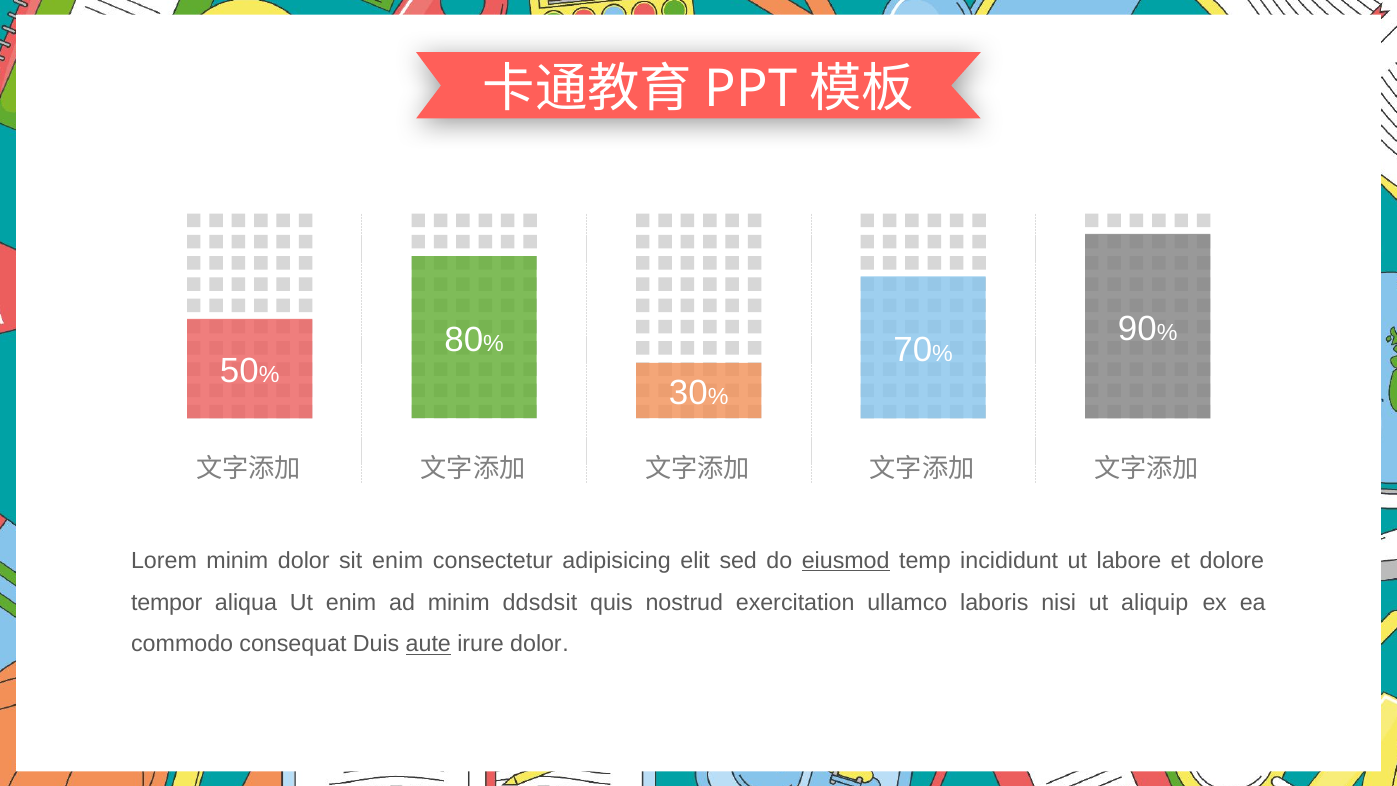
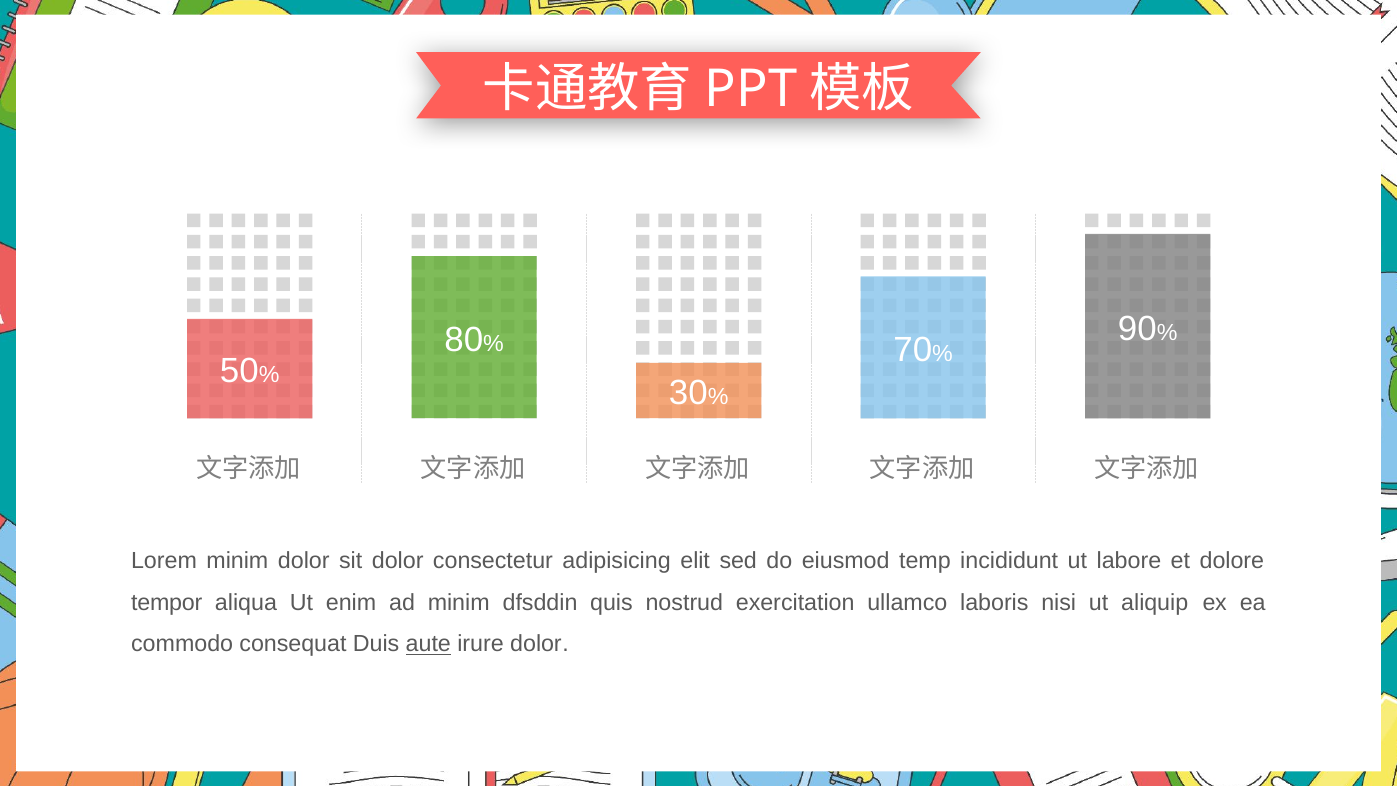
sit enim: enim -> dolor (398, 560)
eiusmod underline: present -> none (846, 560)
ddsdsit: ddsdsit -> dfsddin (540, 602)
